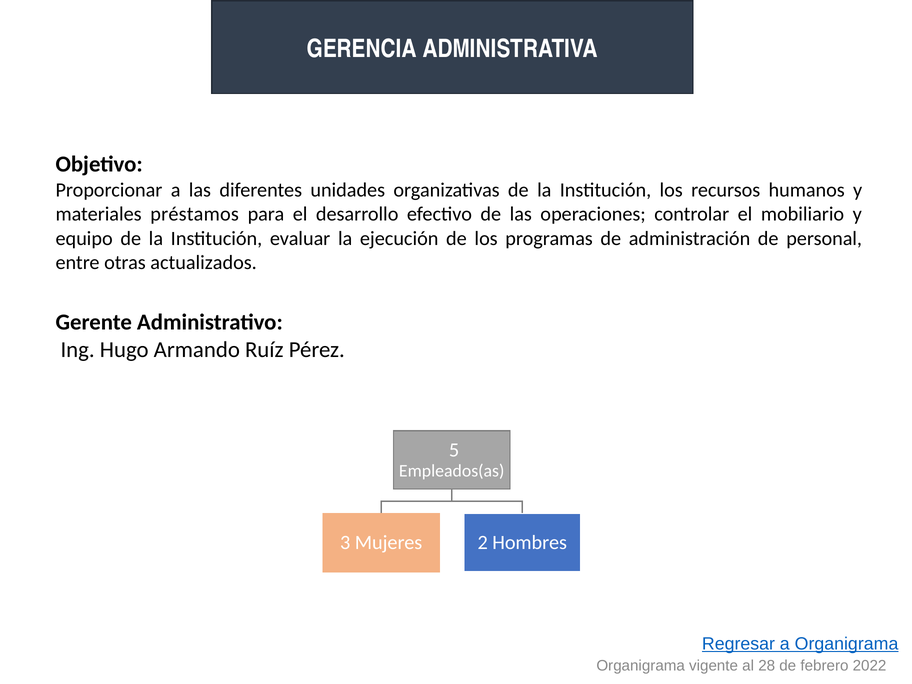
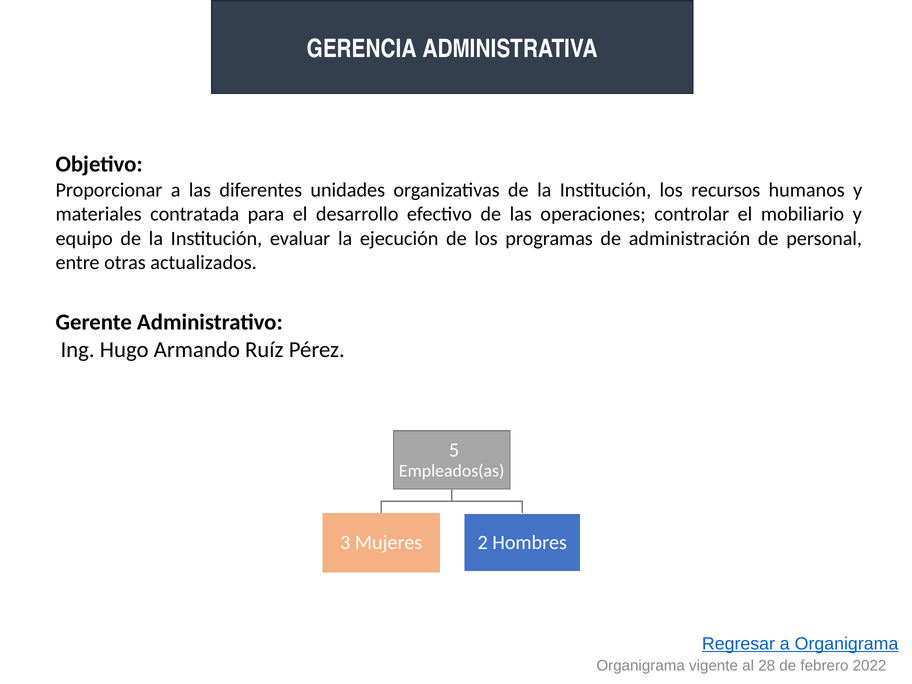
préstamos: préstamos -> contratada (195, 214)
